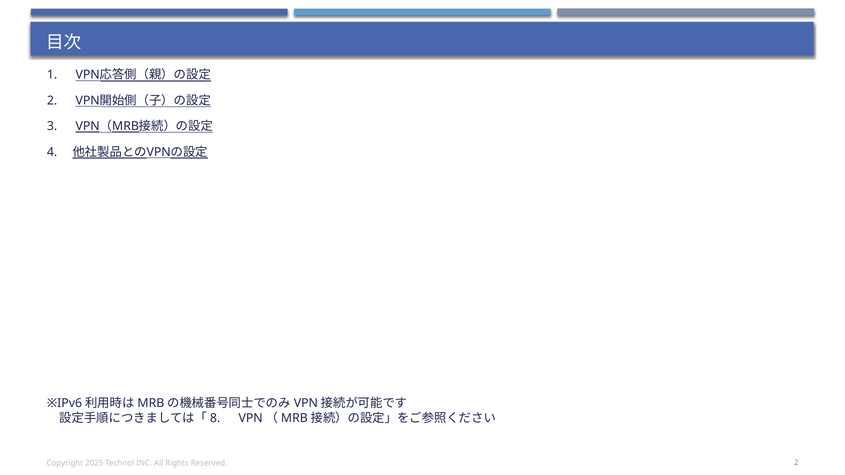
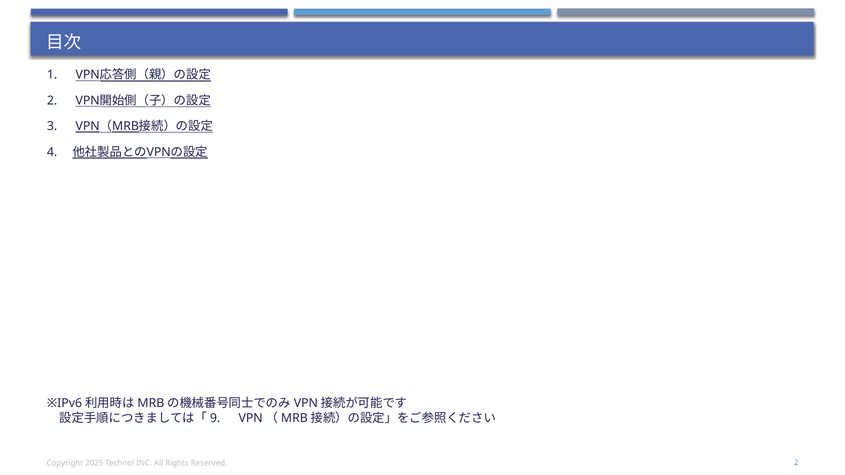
8: 8 -> 9 (215, 418)
